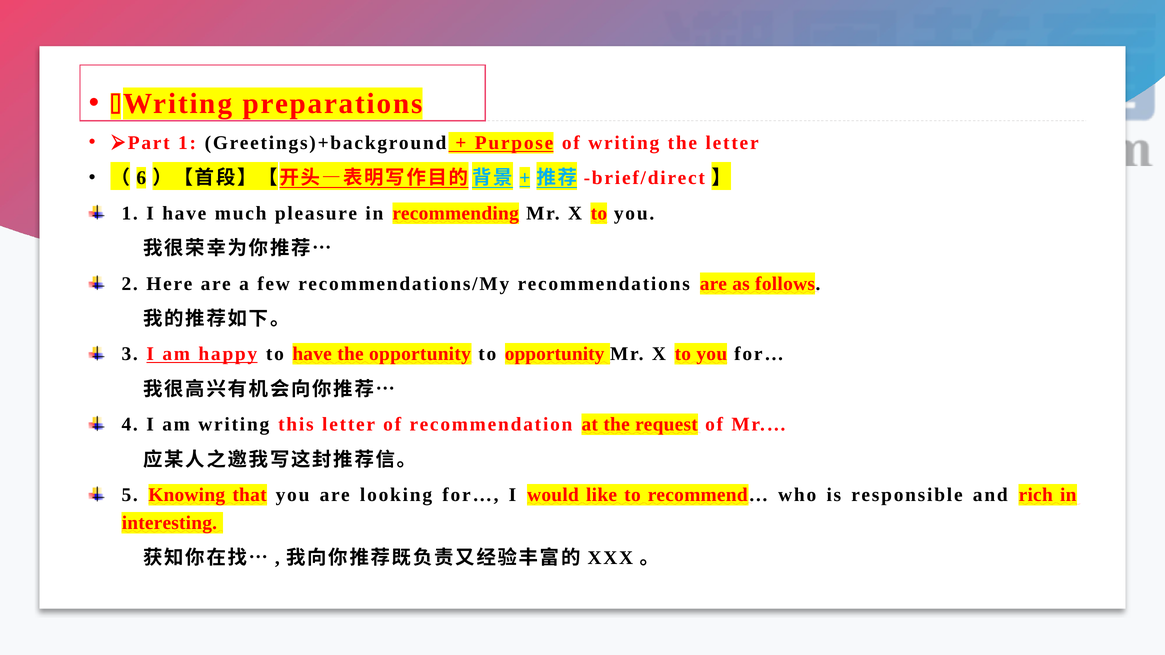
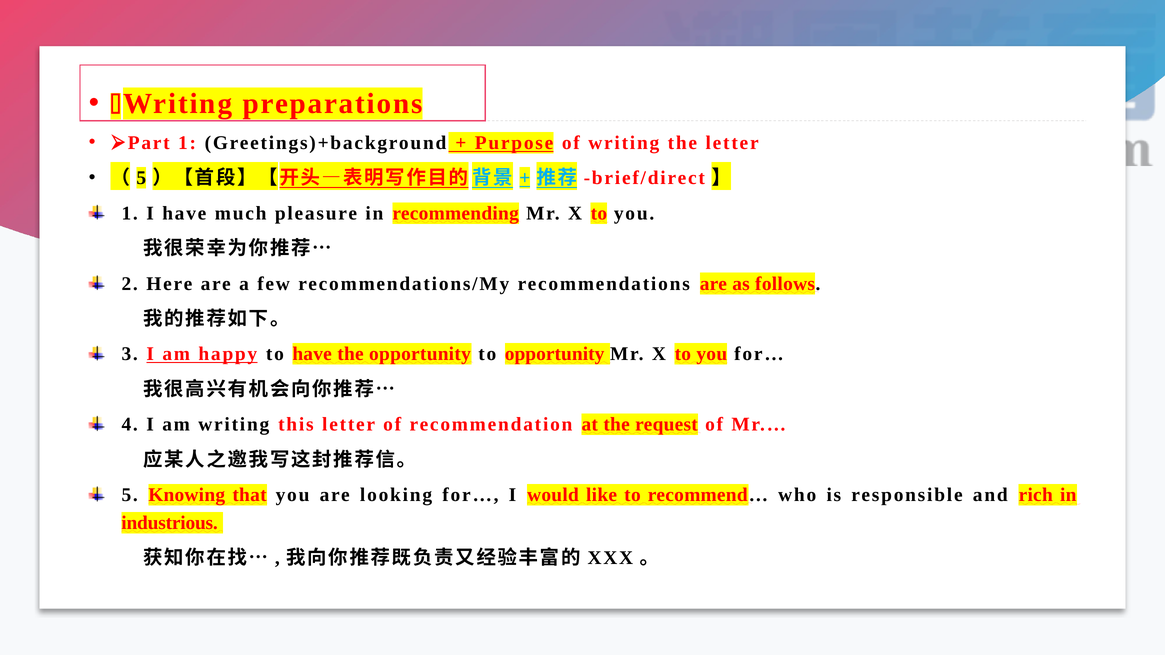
6: 6 -> 5 (141, 178)
interesting: interesting -> industrious (170, 523)
